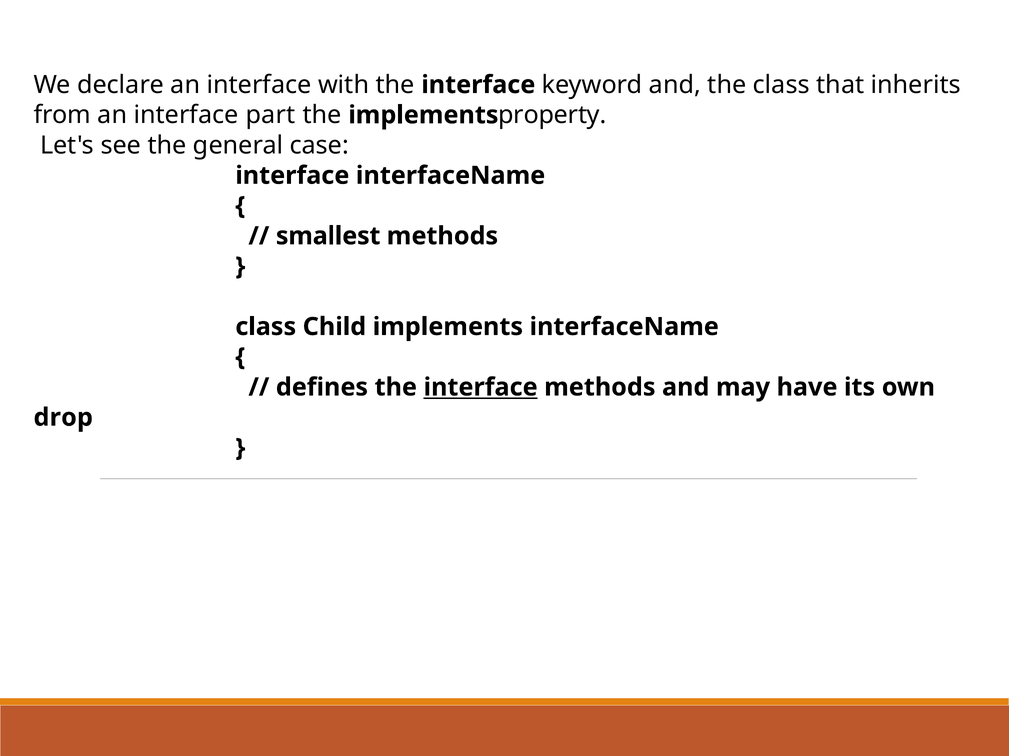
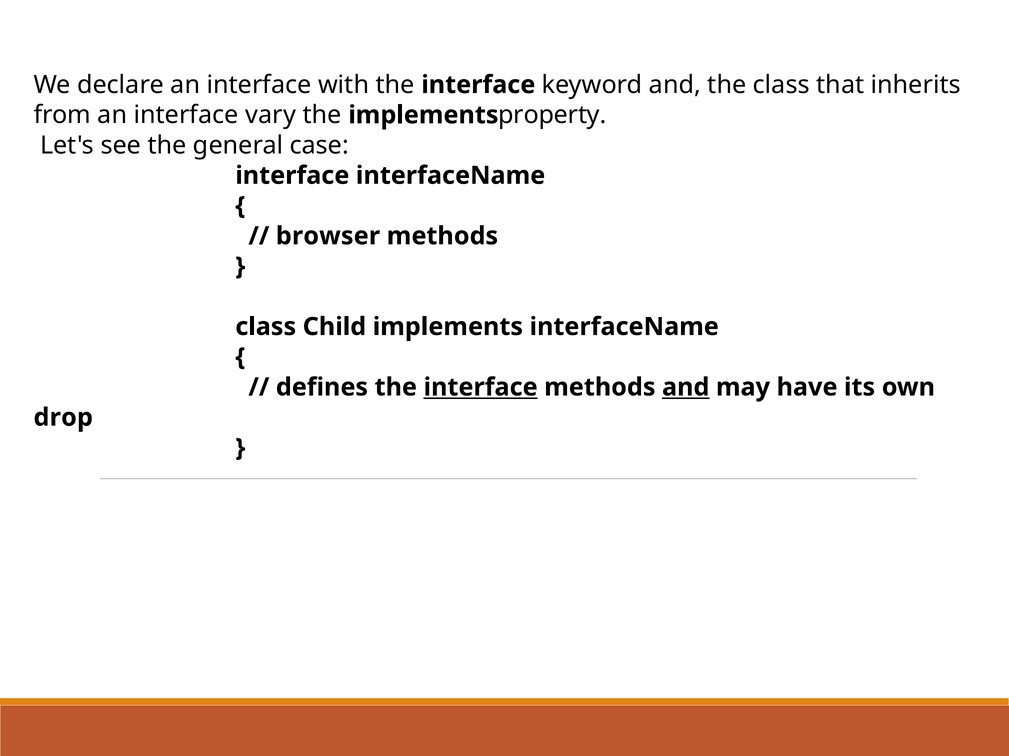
part: part -> vary (271, 115)
smallest: smallest -> browser (328, 236)
and underline: none -> present (686, 388)
